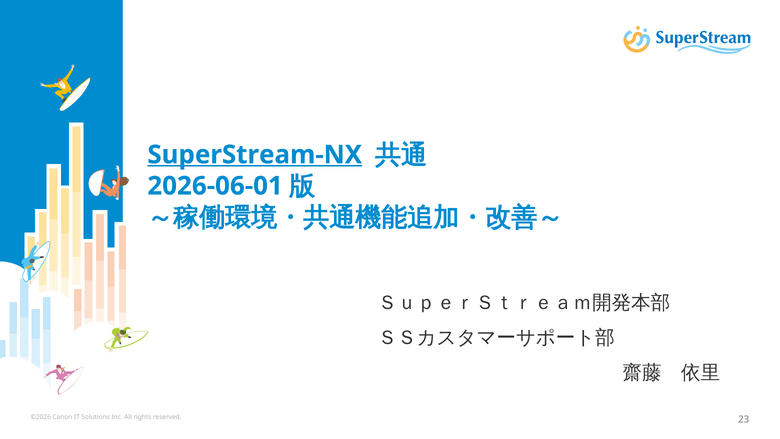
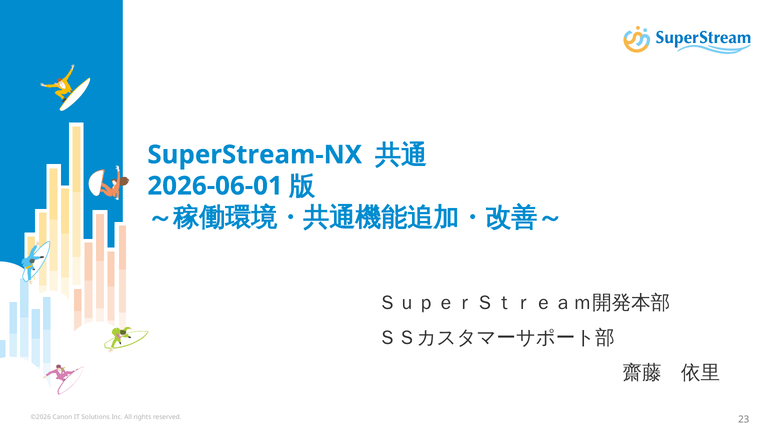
SuperStream-NX underline: present -> none (255, 155)
